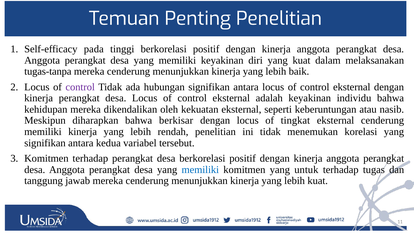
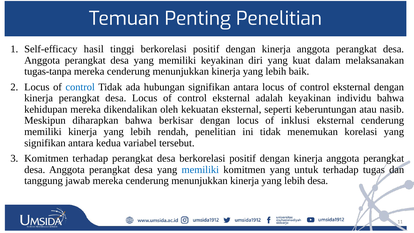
pada: pada -> hasil (94, 49)
control colour: purple -> blue (80, 87)
tingkat: tingkat -> inklusi (295, 121)
lebih kuat: kuat -> desa (318, 181)
